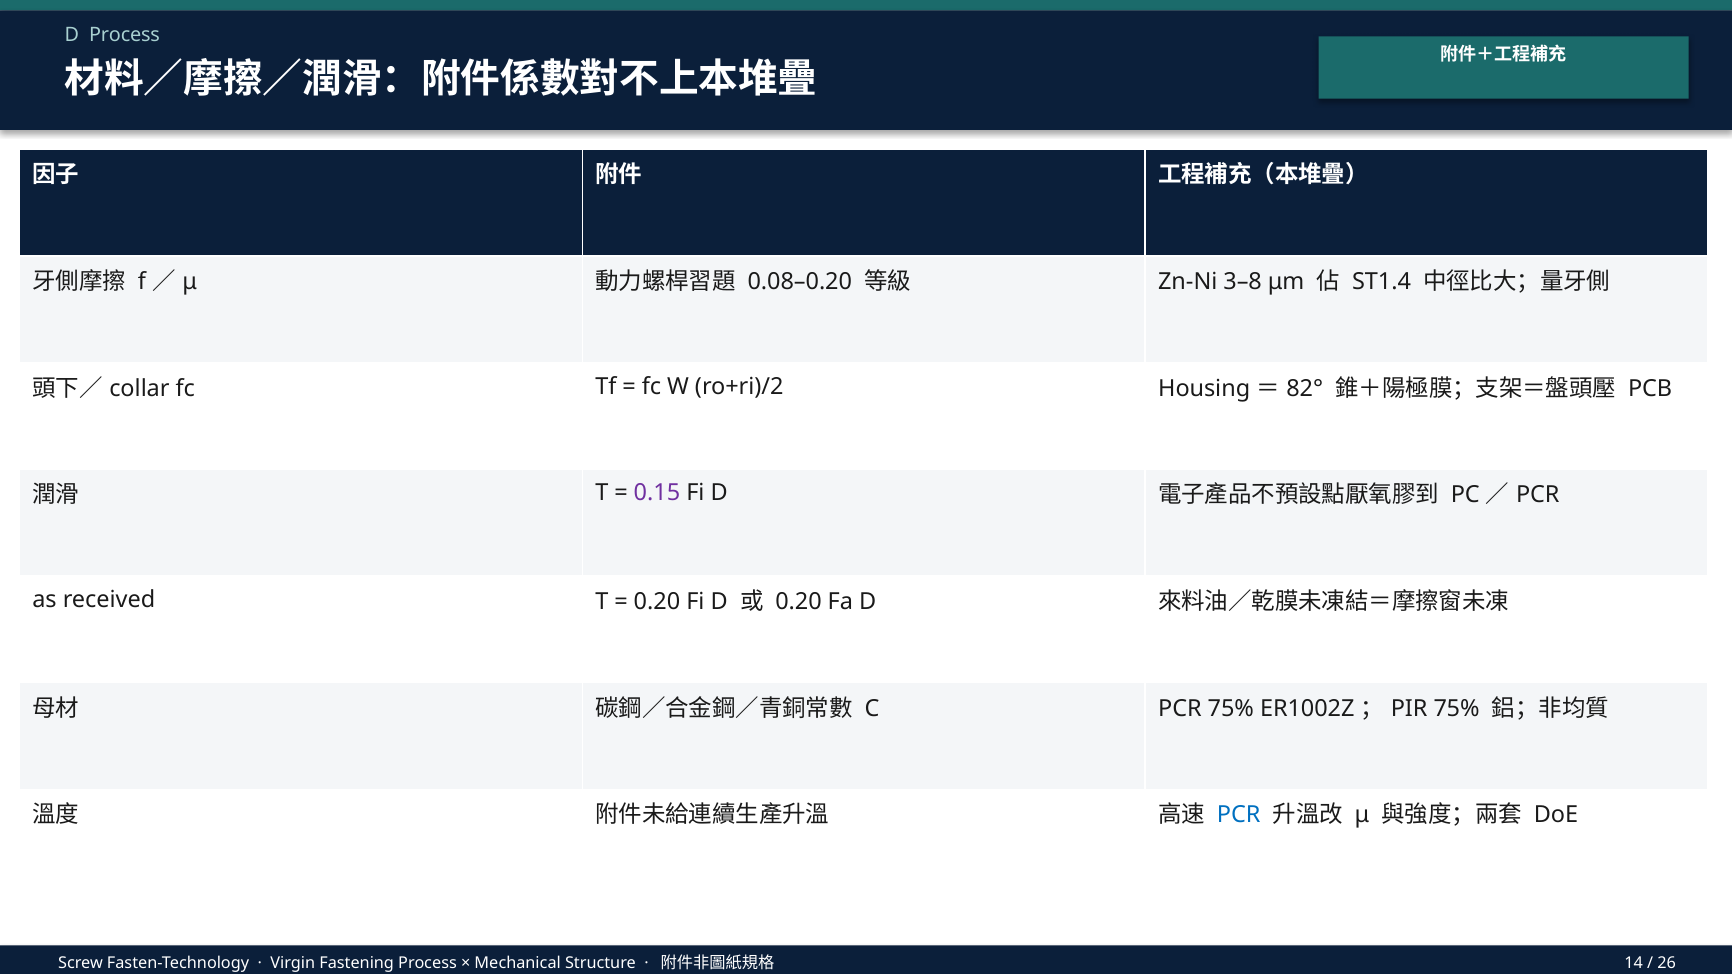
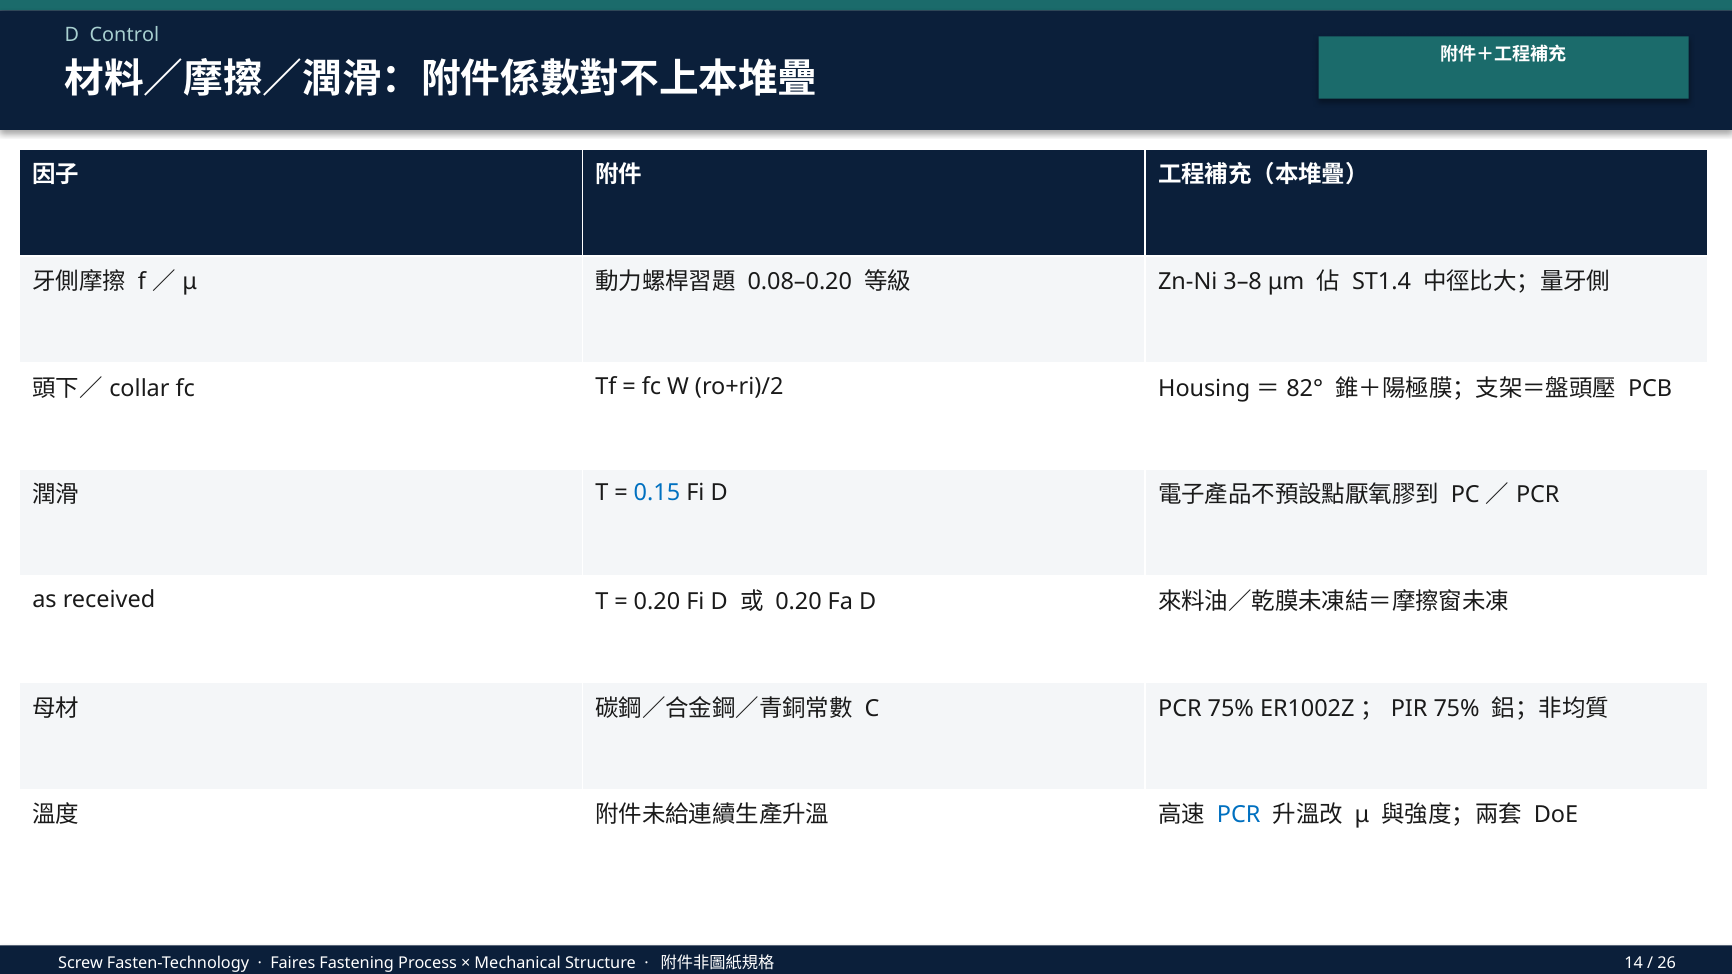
D Process: Process -> Control (124, 35)
0.15 colour: purple -> blue (657, 493)
Virgin: Virgin -> Faires (293, 963)
